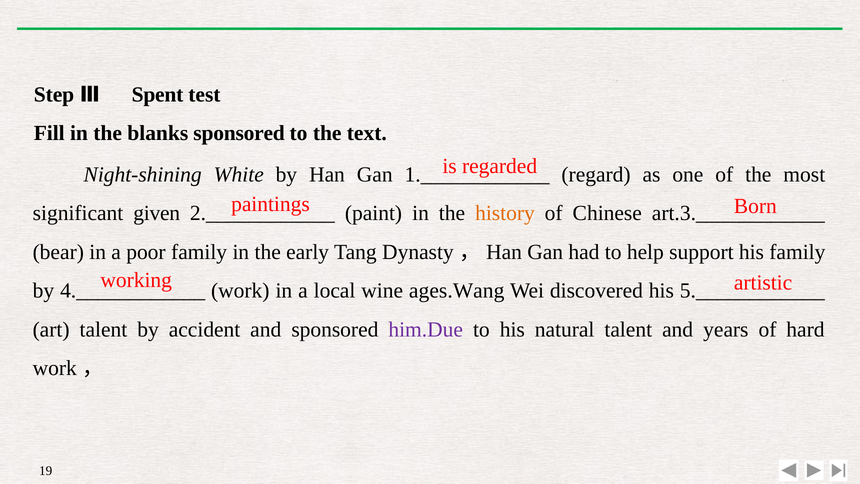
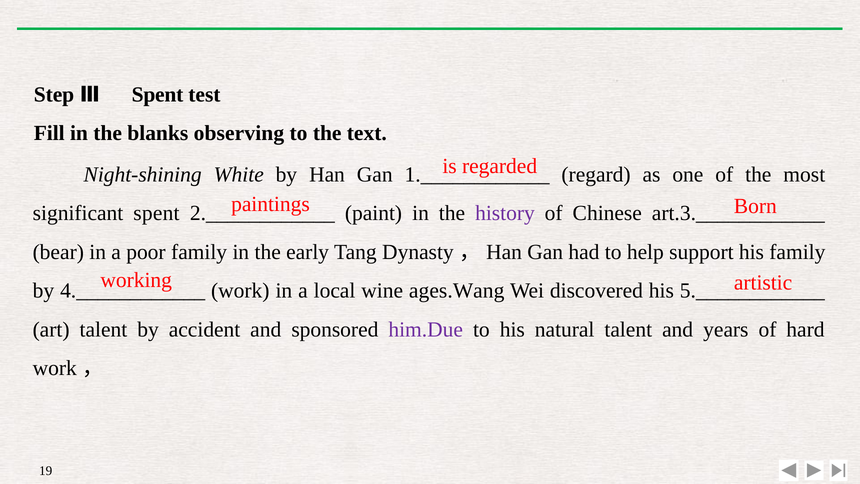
blanks sponsored: sponsored -> observing (239, 133)
significant given: given -> spent (156, 213)
history colour: orange -> purple (505, 213)
